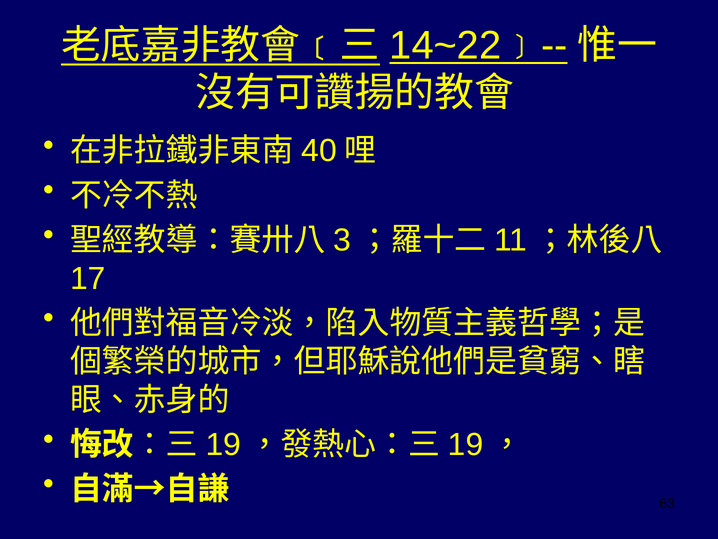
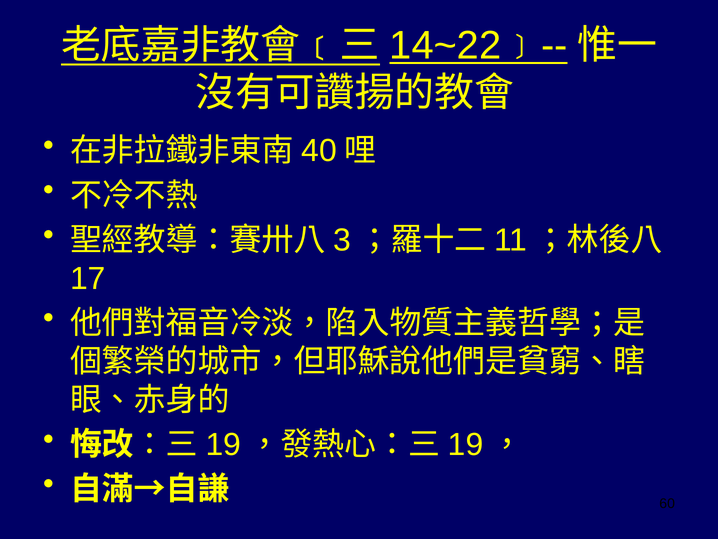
63: 63 -> 60 (667, 503)
